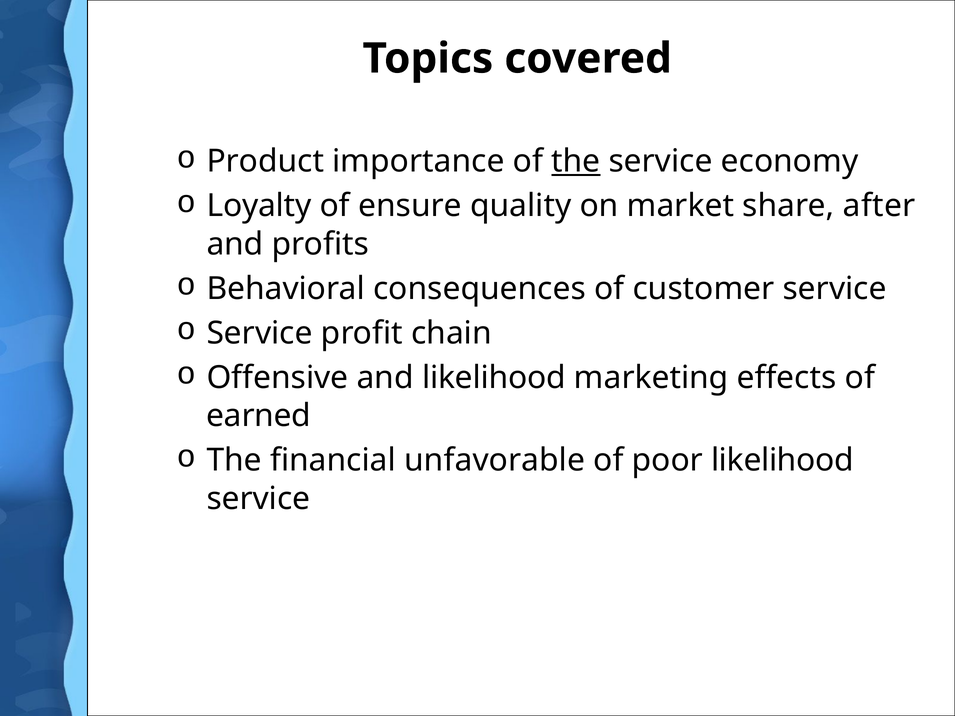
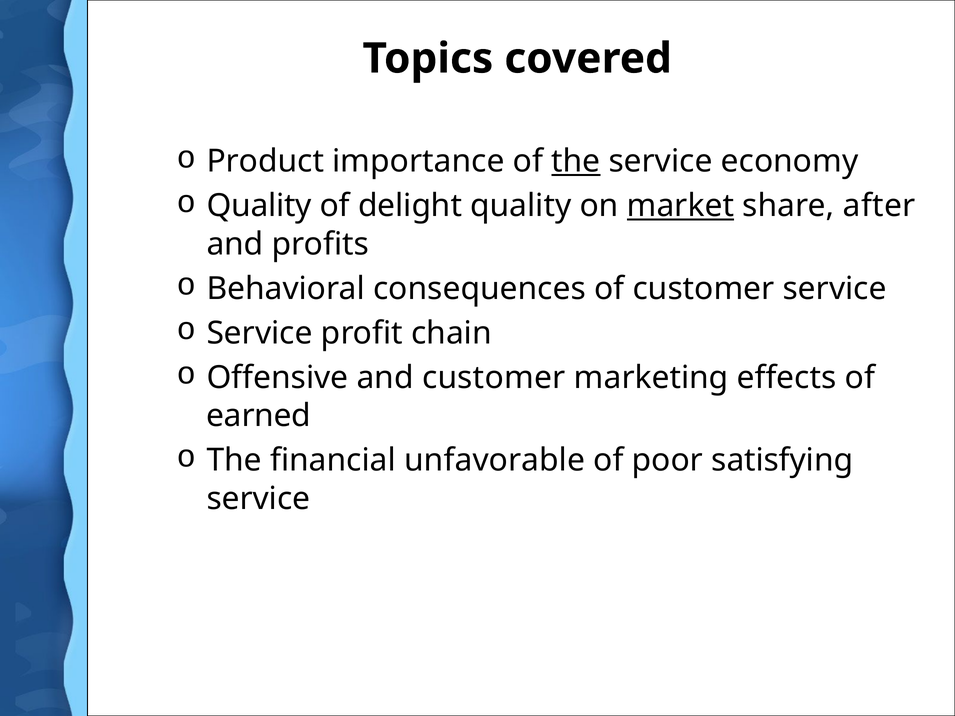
Loyalty: Loyalty -> Quality (259, 206)
ensure: ensure -> delight (410, 206)
market underline: none -> present (680, 206)
and likelihood: likelihood -> customer (494, 378)
poor likelihood: likelihood -> satisfying (782, 461)
